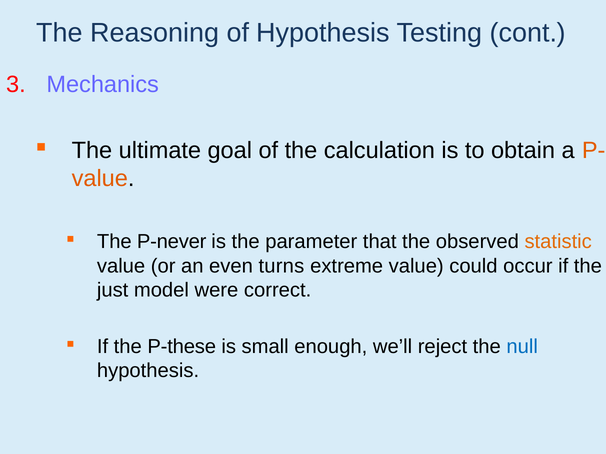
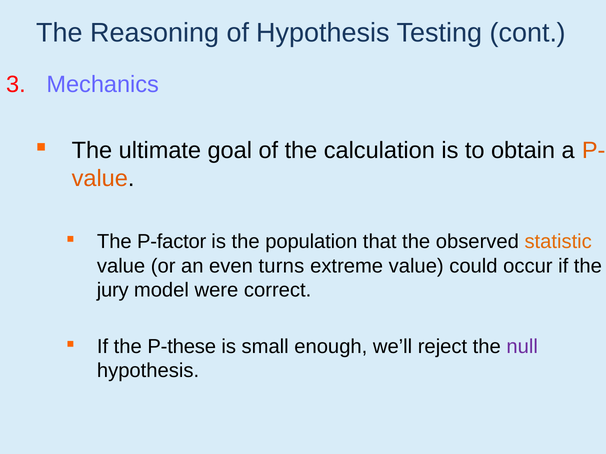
P-never: P-never -> P-factor (172, 242)
parameter: parameter -> population (311, 242)
just: just -> jury (113, 290)
null colour: blue -> purple (522, 347)
